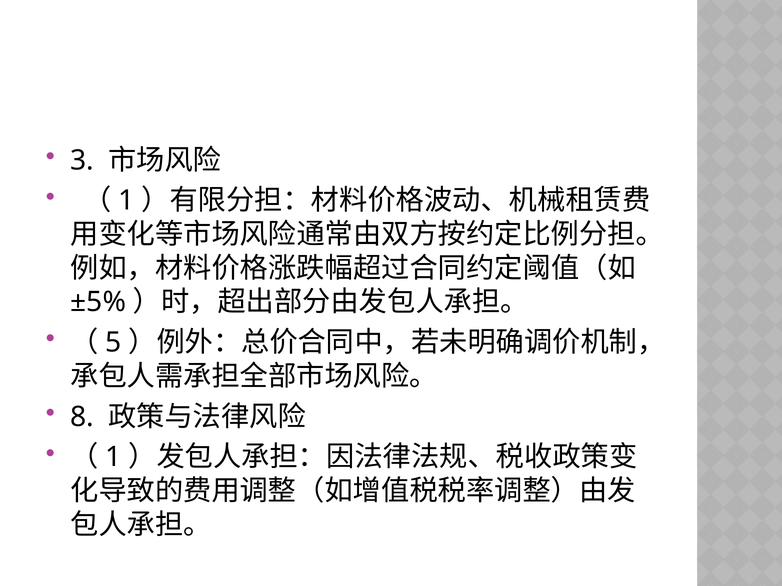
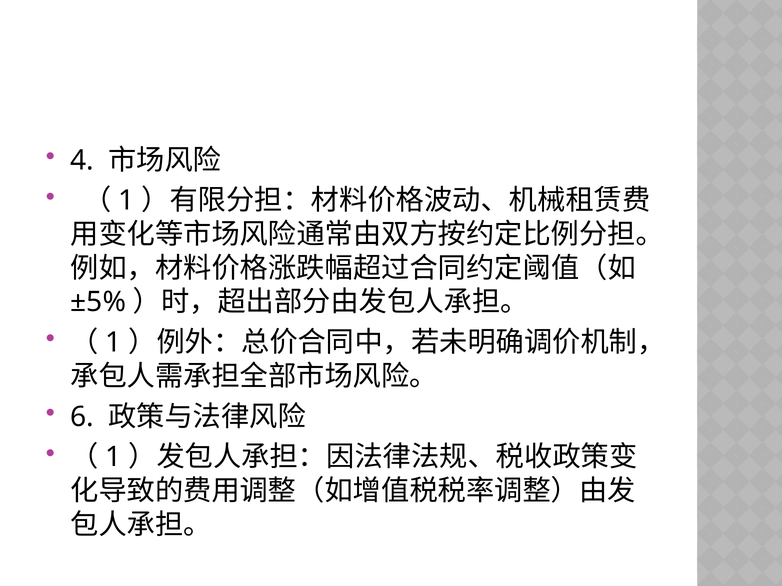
3: 3 -> 4 (82, 160)
5: 5 -> 1 (113, 343)
8: 8 -> 6 (82, 417)
